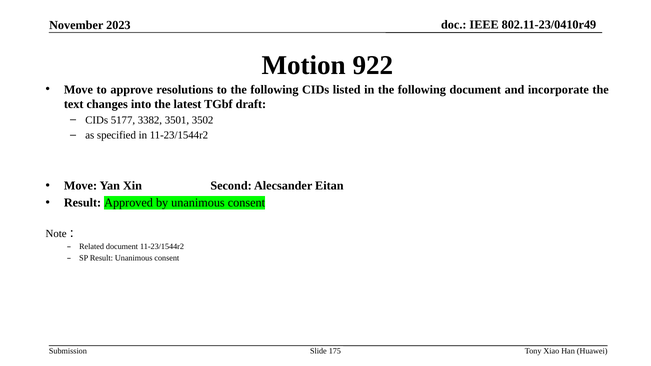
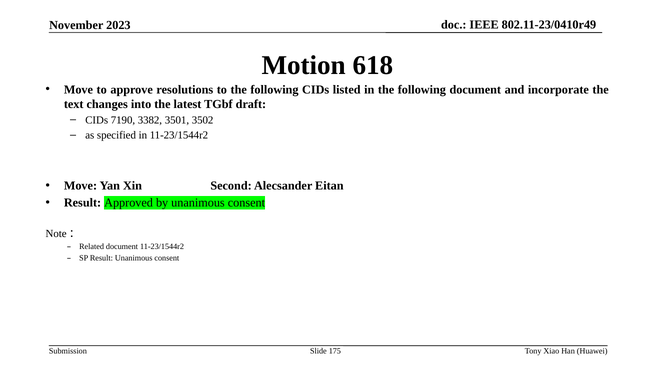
922: 922 -> 618 (373, 65)
5177: 5177 -> 7190 (123, 120)
